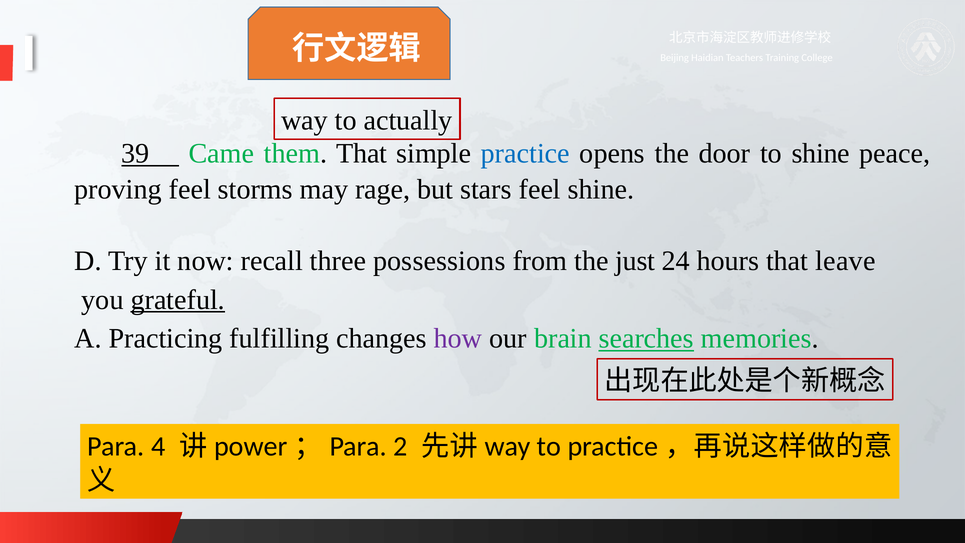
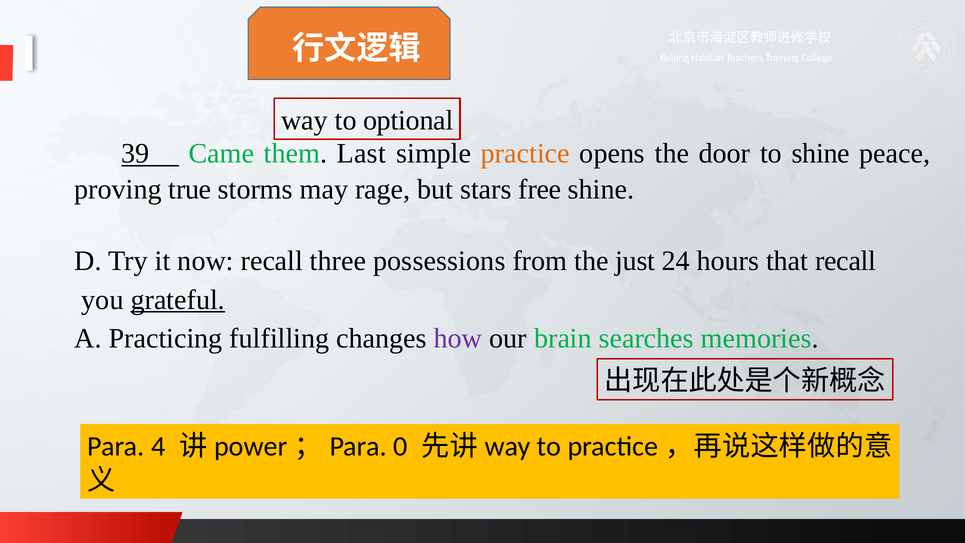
actually: actually -> optional (408, 121)
them That: That -> Last (361, 153)
practice colour: blue -> orange (525, 153)
proving feel: feel -> true (190, 190)
stars feel: feel -> free (540, 190)
that leave: leave -> recall (846, 261)
searches underline: present -> none (646, 338)
2: 2 -> 0 (400, 446)
